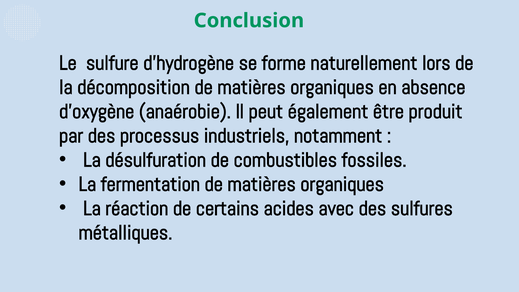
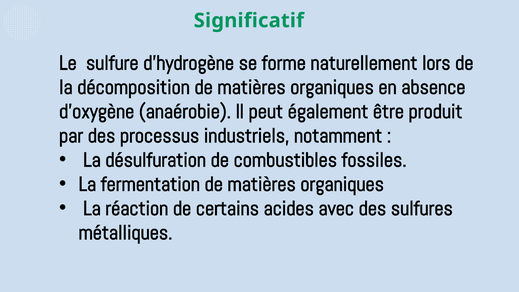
Conclusion: Conclusion -> Significatif (249, 21)
